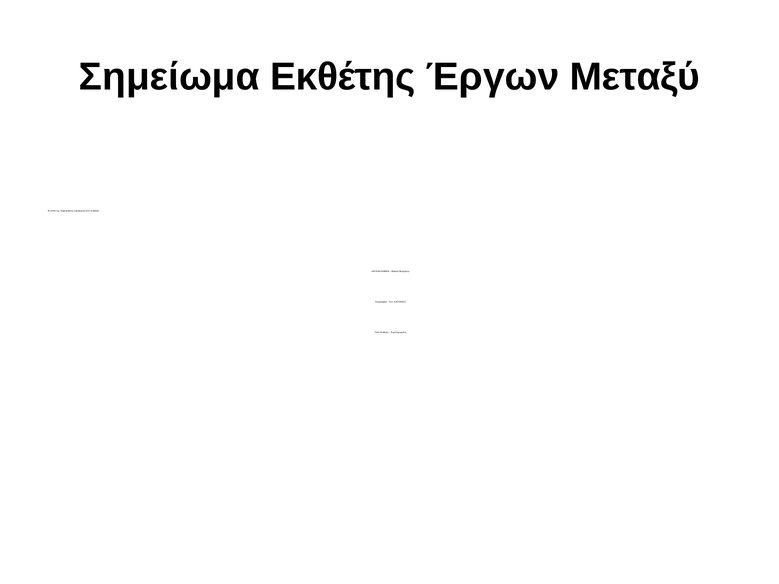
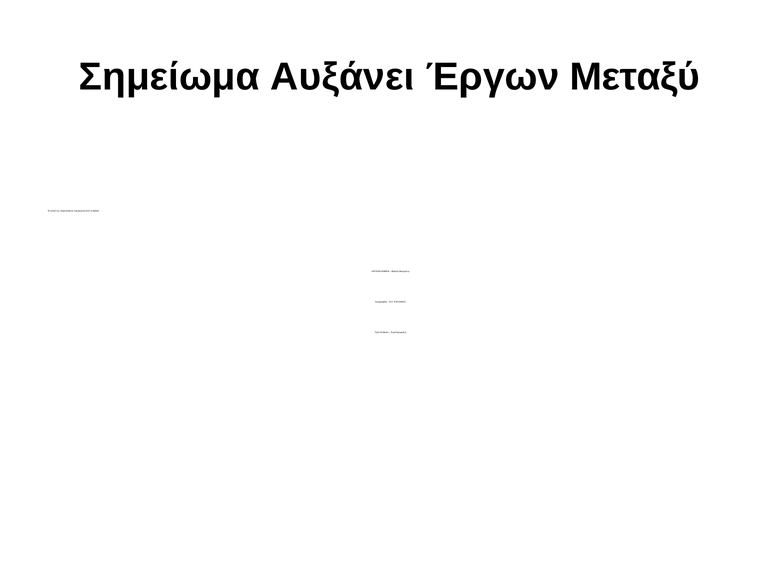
Εκθέτης: Εκθέτης -> Αυξάνει (343, 77)
